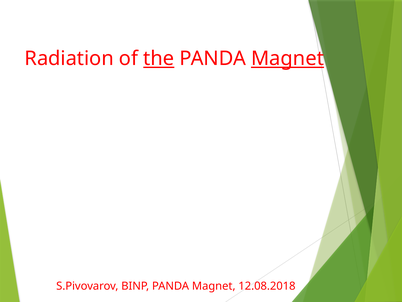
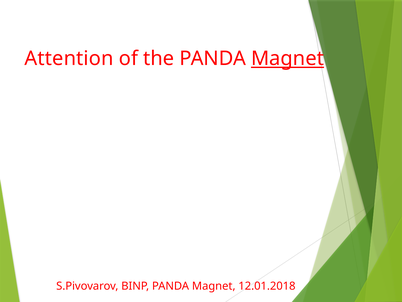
Radiation: Radiation -> Attention (69, 59)
the underline: present -> none (159, 59)
12.08.2018: 12.08.2018 -> 12.01.2018 (267, 286)
